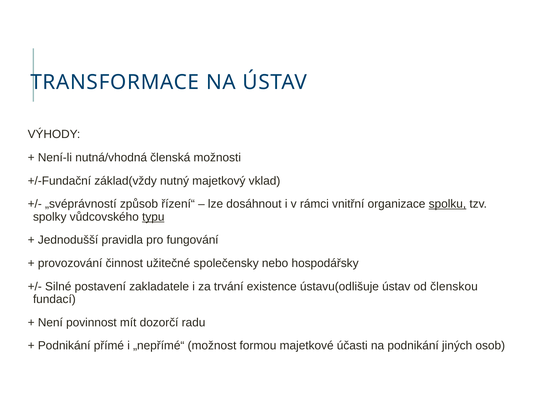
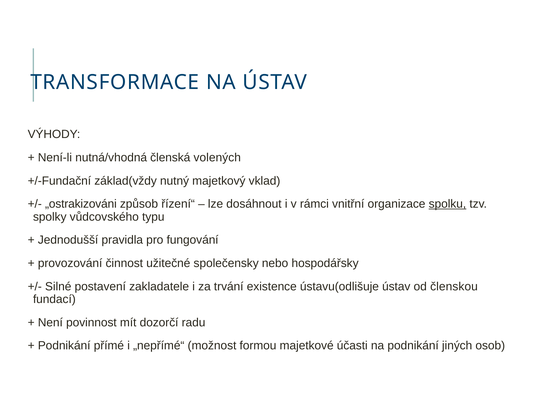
možnosti: možnosti -> volených (217, 157)
„svéprávností: „svéprávností -> „ostrakizováni (81, 204)
typu underline: present -> none (153, 217)
